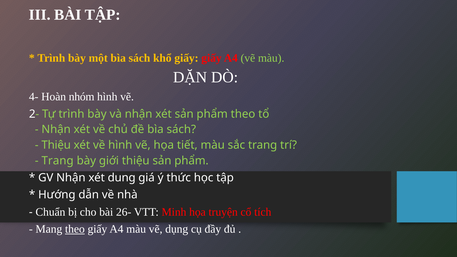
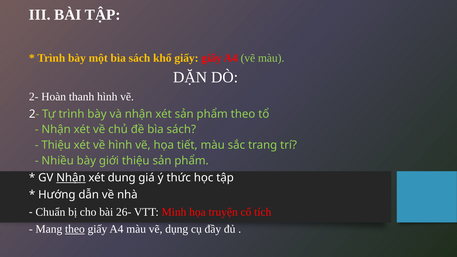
4-: 4- -> 2- (34, 97)
nhóm: nhóm -> thanh (82, 97)
Trang: Trang -> Nhiều (58, 161)
Nhận underline: none -> present (71, 178)
